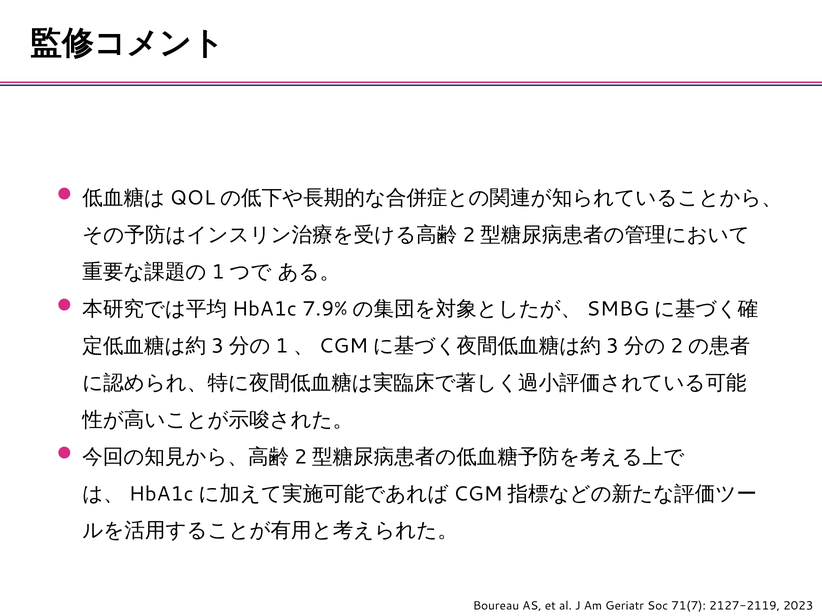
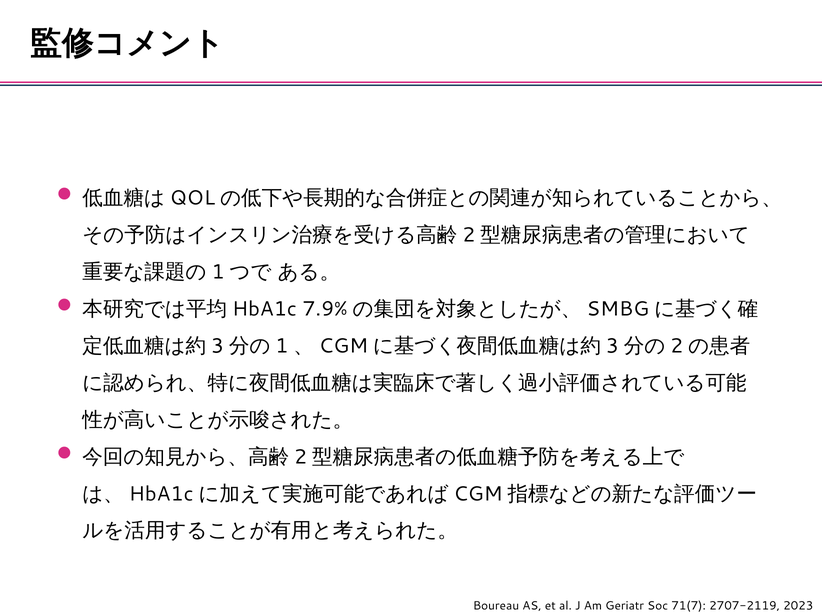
2127-2119: 2127-2119 -> 2707-2119 (745, 606)
